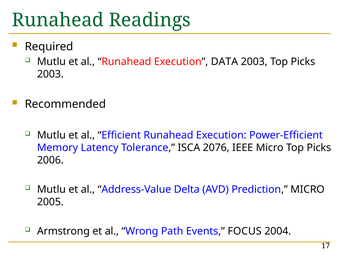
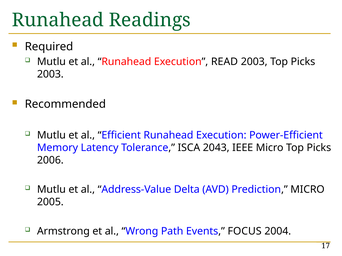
DATA: DATA -> READ (224, 62)
2076: 2076 -> 2043 (216, 148)
